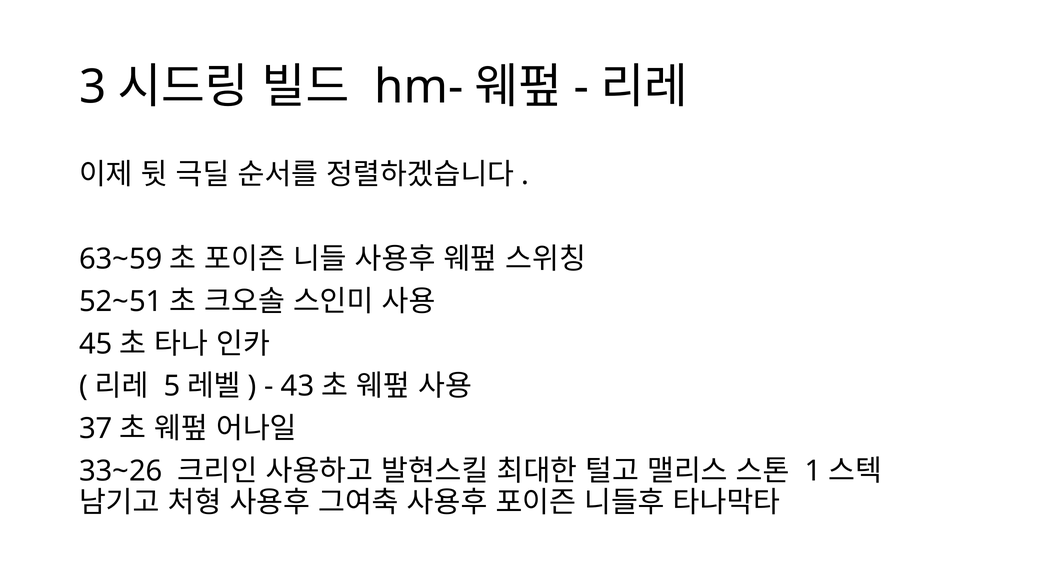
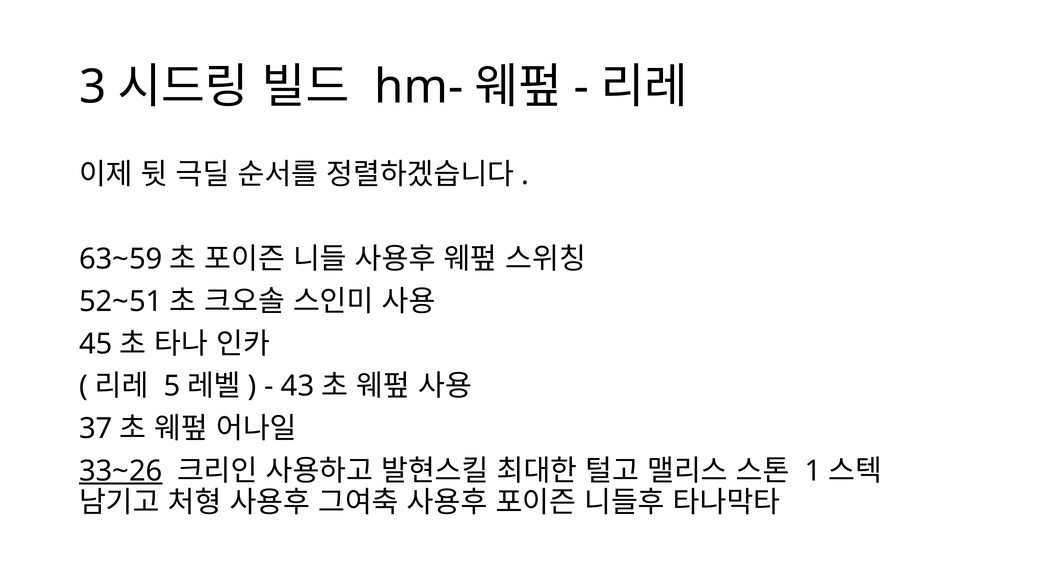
33~26 underline: none -> present (121, 471)
